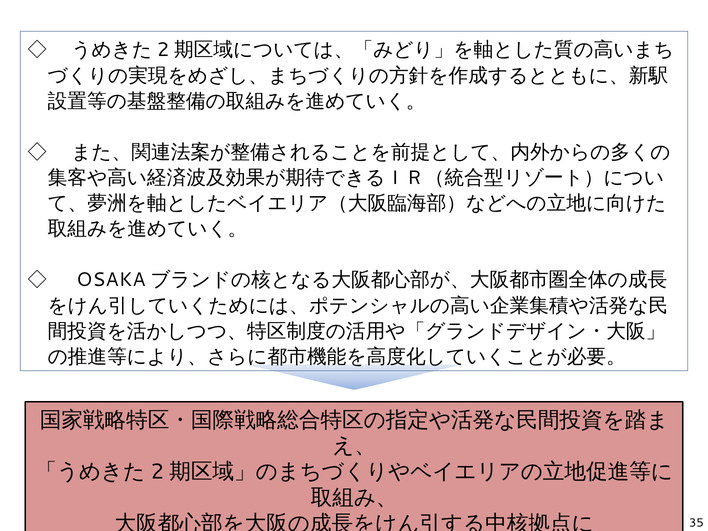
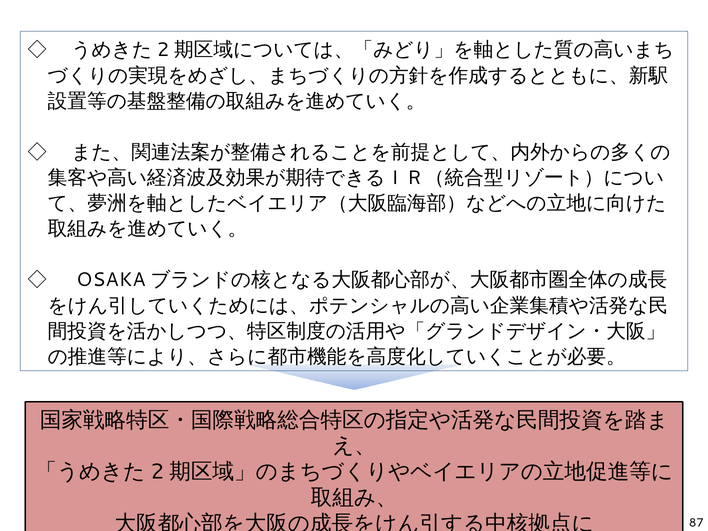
35: 35 -> 87 (696, 523)
